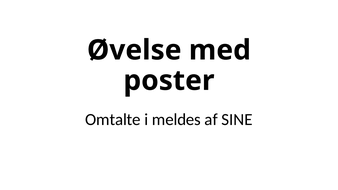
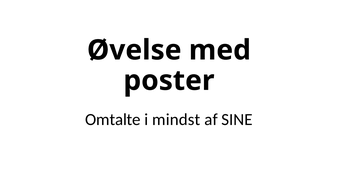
meldes: meldes -> mindst (176, 120)
